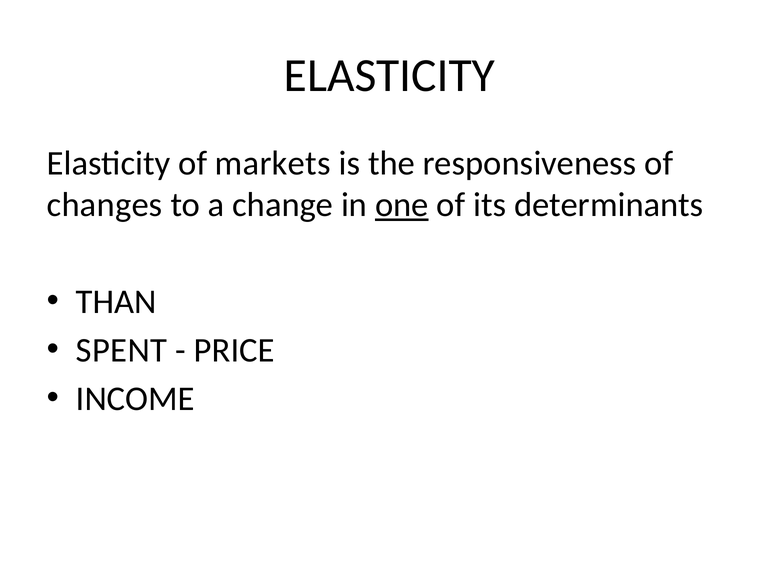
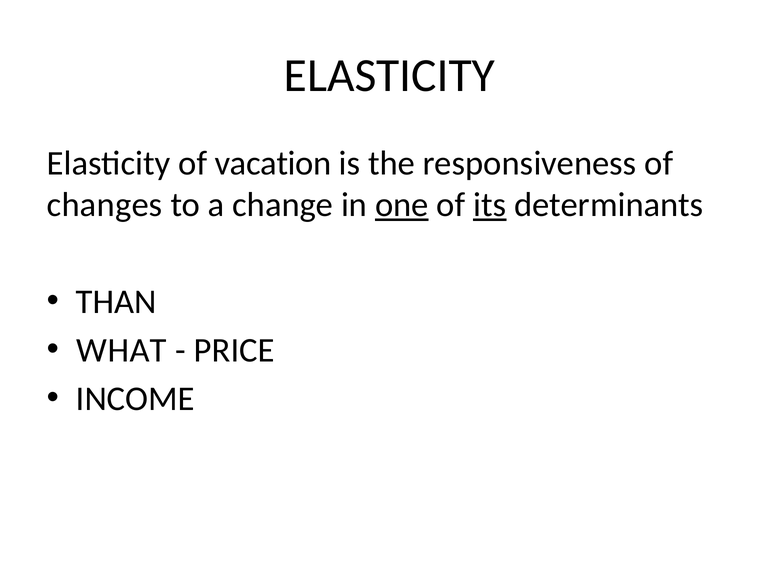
markets: markets -> vacation (273, 163)
its underline: none -> present (490, 205)
SPENT: SPENT -> WHAT (122, 350)
